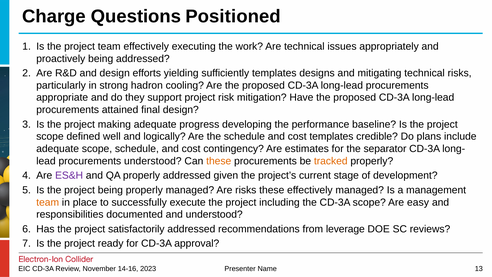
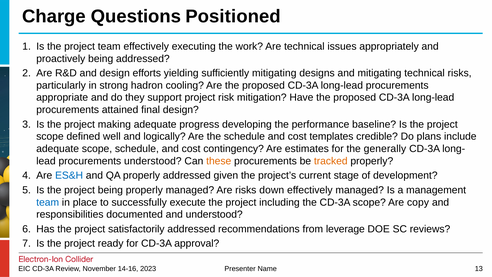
sufficiently templates: templates -> mitigating (274, 73)
separator: separator -> generally (385, 149)
ES&H colour: purple -> blue (69, 175)
risks these: these -> down (272, 190)
team colour: orange -> blue (48, 202)
easy: easy -> copy (418, 202)
